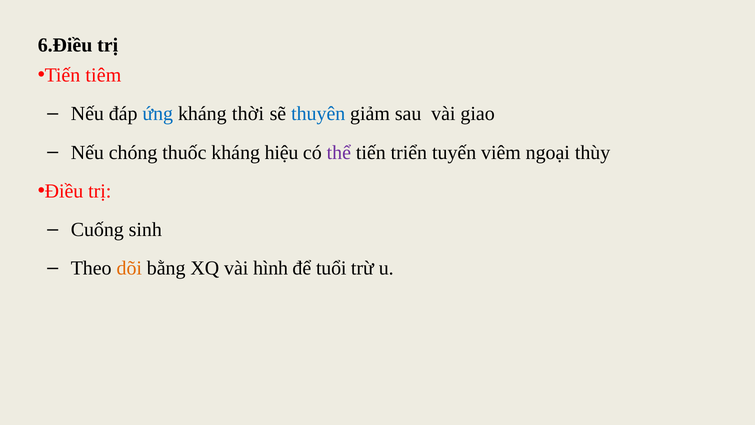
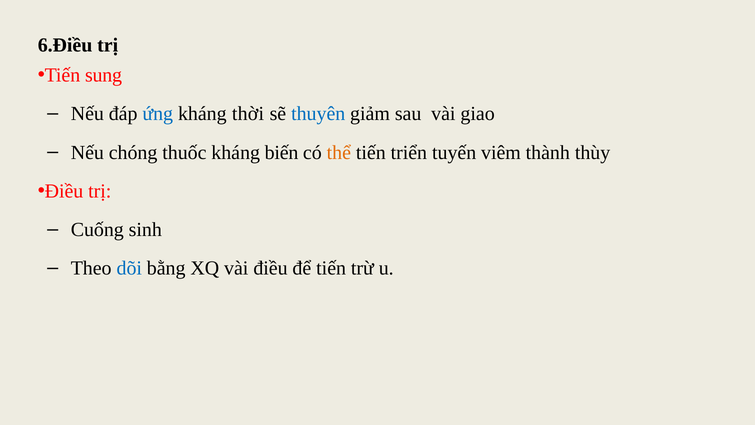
tiêm: tiêm -> sung (104, 75)
hiệu: hiệu -> biến (282, 152)
thể colour: purple -> orange (339, 152)
ngoại: ngoại -> thành (548, 152)
dõi colour: orange -> blue (129, 268)
vài hình: hình -> điều (270, 268)
để tuổi: tuổi -> tiến (331, 268)
